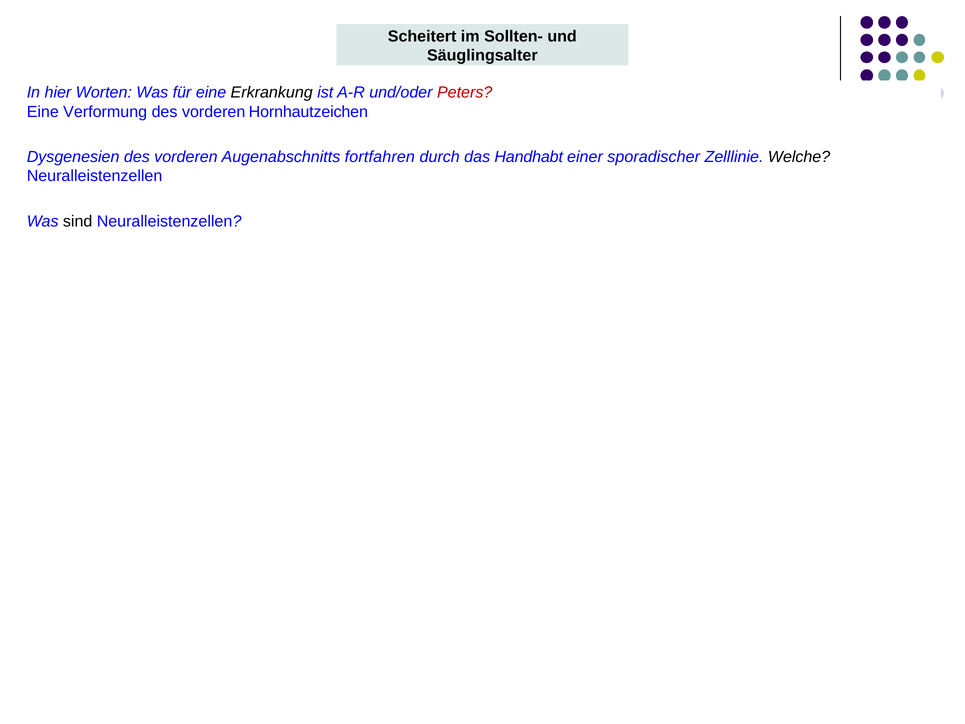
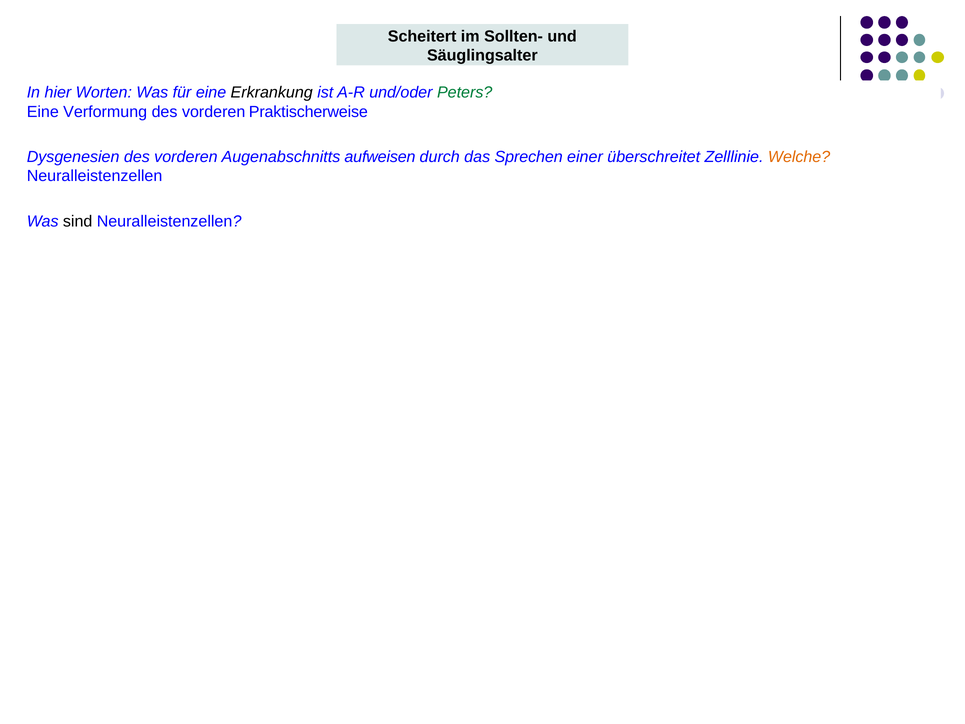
Peters colour: red -> green (465, 92)
Hornhautzeichen: Hornhautzeichen -> Praktischerweise (308, 112)
fortfahren: fortfahren -> aufweisen (380, 157)
Handhabt: Handhabt -> Sprechen (529, 157)
sporadischer: sporadischer -> überschreitet (654, 157)
Welche colour: black -> orange (799, 157)
